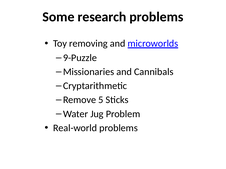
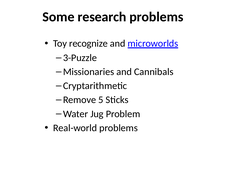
removing: removing -> recognize (88, 44)
9-Puzzle: 9-Puzzle -> 3-Puzzle (80, 58)
